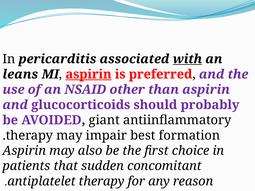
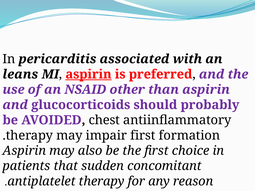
with underline: present -> none (187, 59)
giant: giant -> chest (104, 120)
impair best: best -> first (143, 136)
